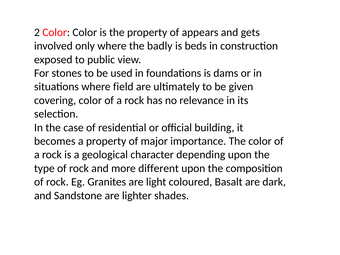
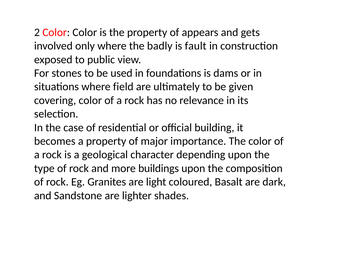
beds: beds -> fault (196, 46)
different: different -> buildings (159, 168)
